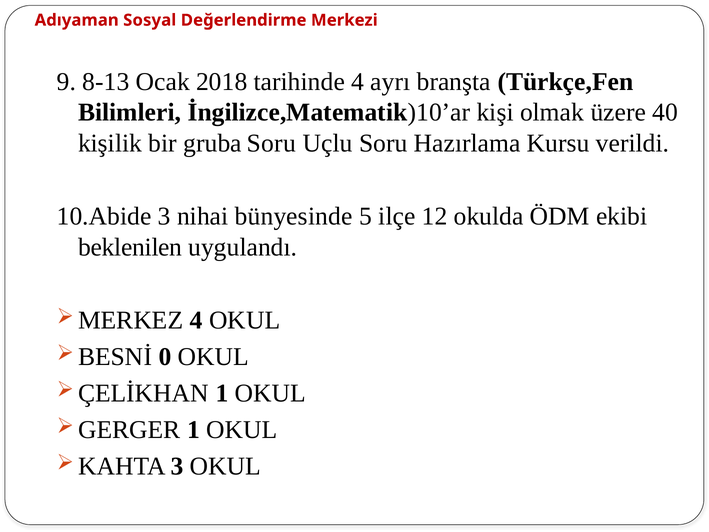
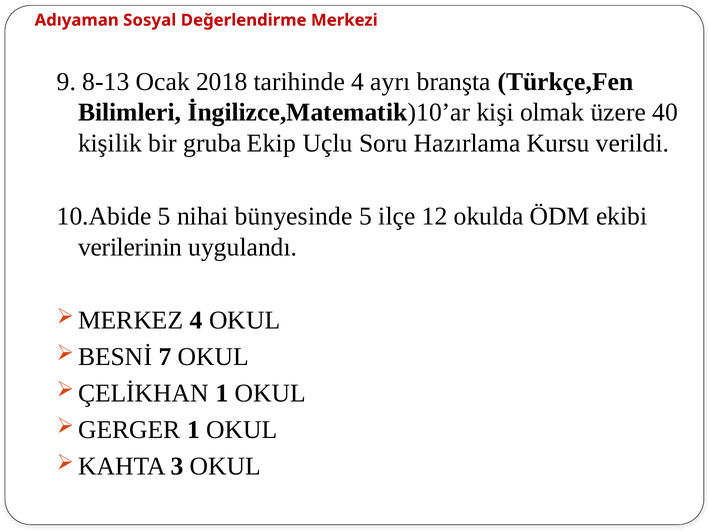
gruba Soru: Soru -> Ekip (271, 143)
10.Abide 3: 3 -> 5 (164, 216)
beklenilen: beklenilen -> verilerinin (130, 247)
0: 0 -> 7 (165, 357)
